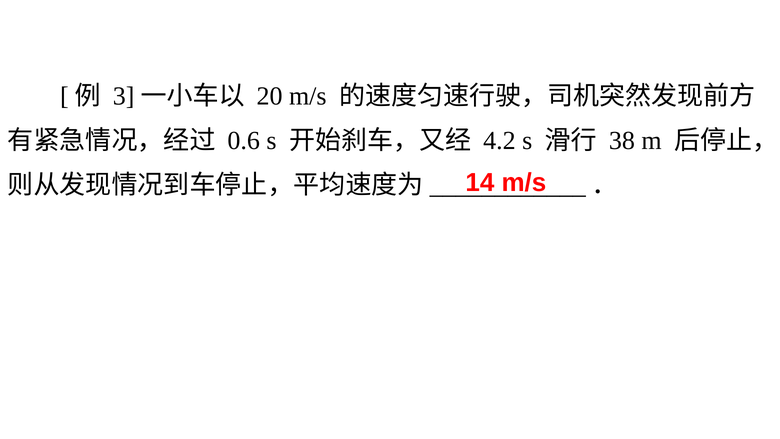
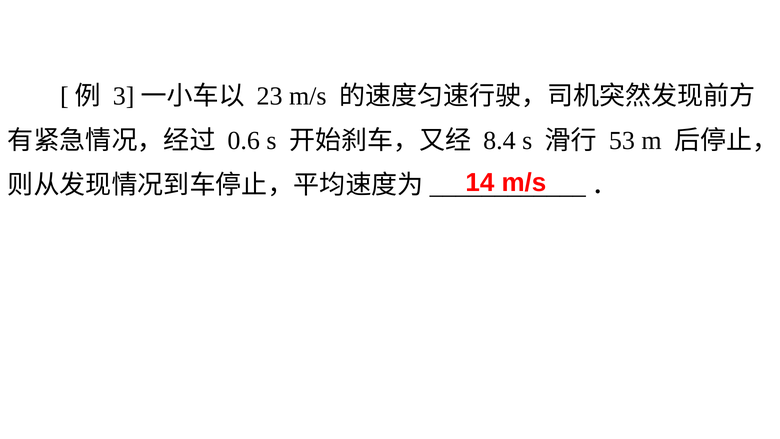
20: 20 -> 23 (270, 96)
4.2: 4.2 -> 8.4 (499, 141)
38: 38 -> 53 (622, 141)
